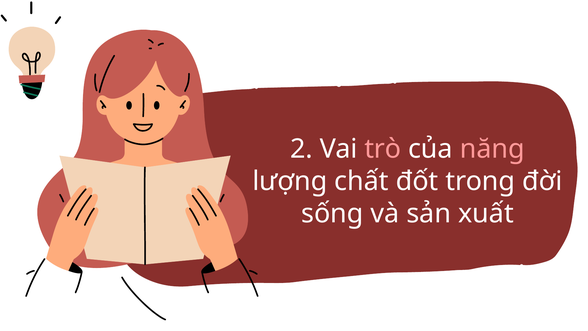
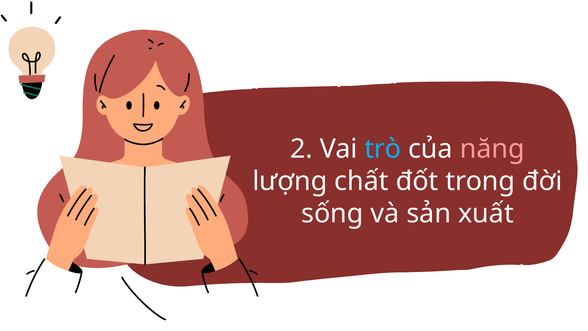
trò colour: pink -> light blue (383, 149)
